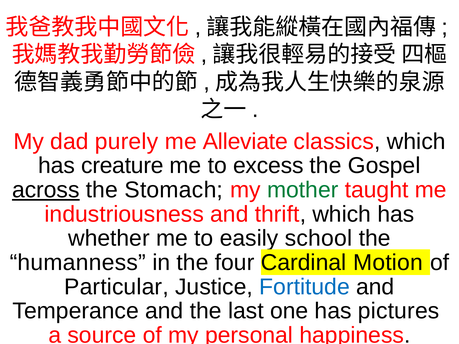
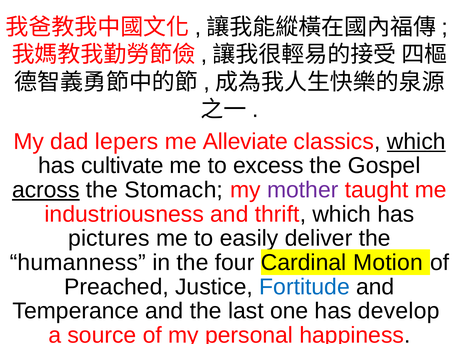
purely: purely -> lepers (127, 142)
which underline: none -> present (416, 142)
creature: creature -> cultivate (122, 166)
mother colour: green -> purple (303, 190)
whether: whether -> pictures (109, 239)
school: school -> deliver (319, 239)
Particular: Particular -> Preached (117, 287)
pictures: pictures -> develop (399, 311)
